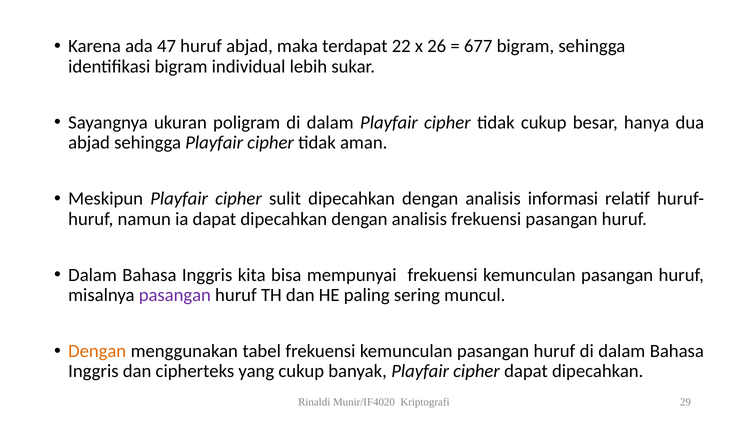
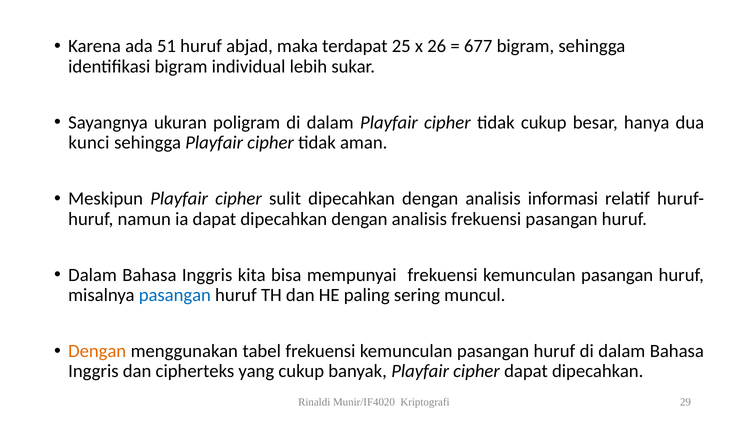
47: 47 -> 51 (167, 46)
22: 22 -> 25 (401, 46)
abjad: abjad -> kunci (89, 143)
pasangan colour: purple -> blue (175, 295)
